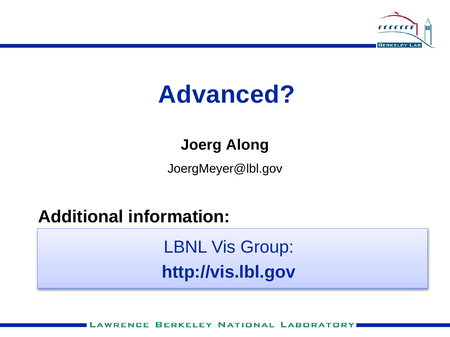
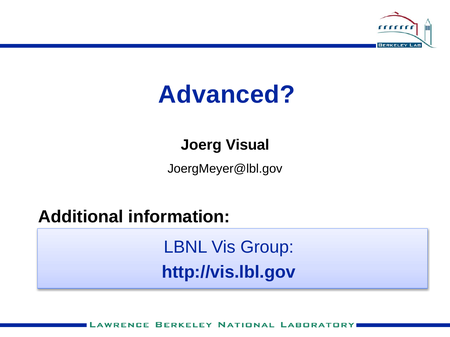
Along: Along -> Visual (248, 145)
